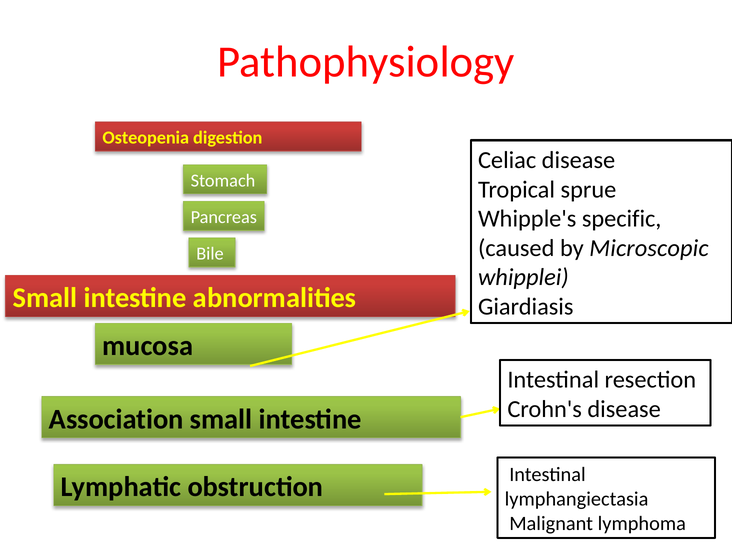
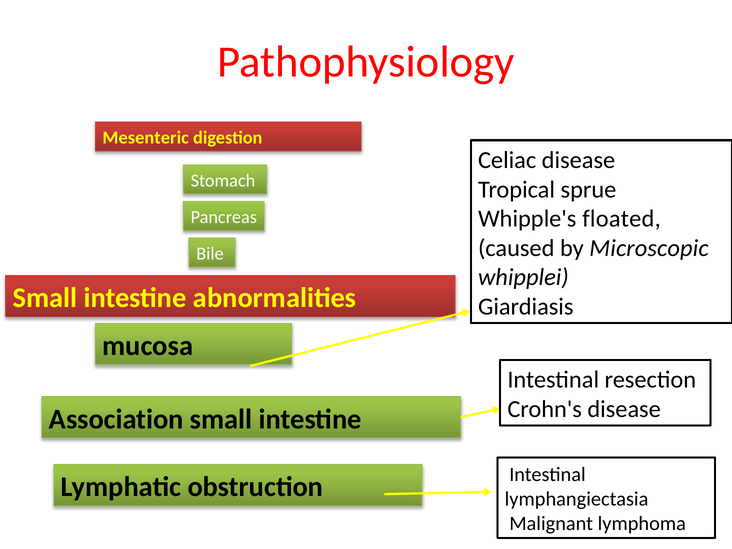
Osteopenia: Osteopenia -> Mesenteric (146, 138)
specific: specific -> floated (622, 219)
